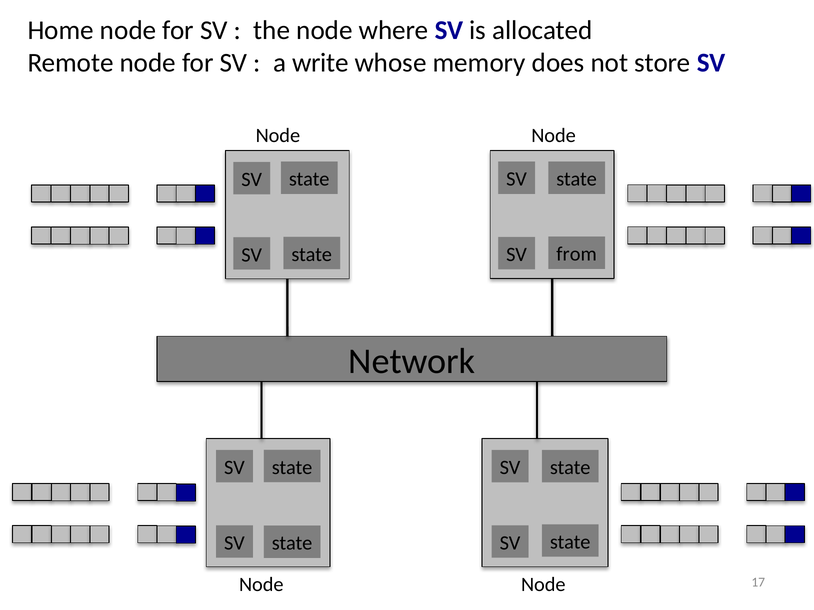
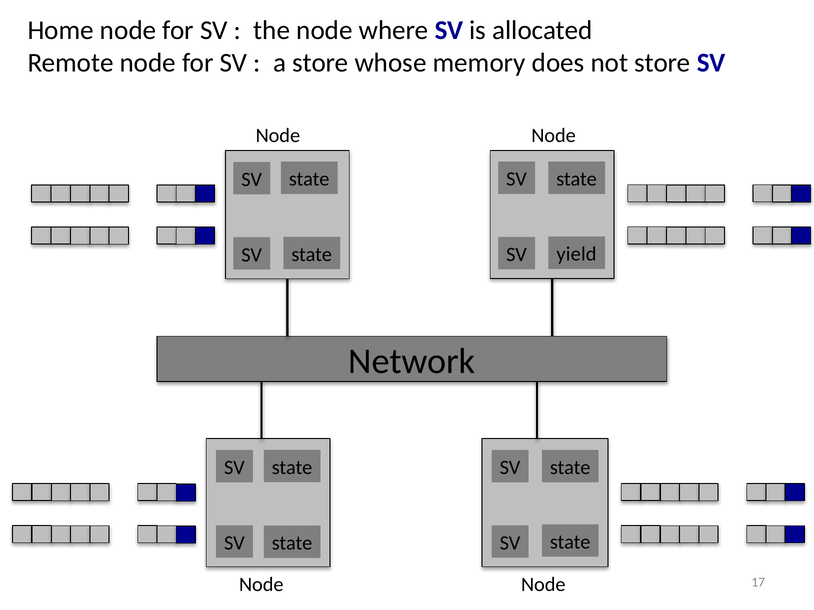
a write: write -> store (320, 63)
from: from -> yield (576, 254)
